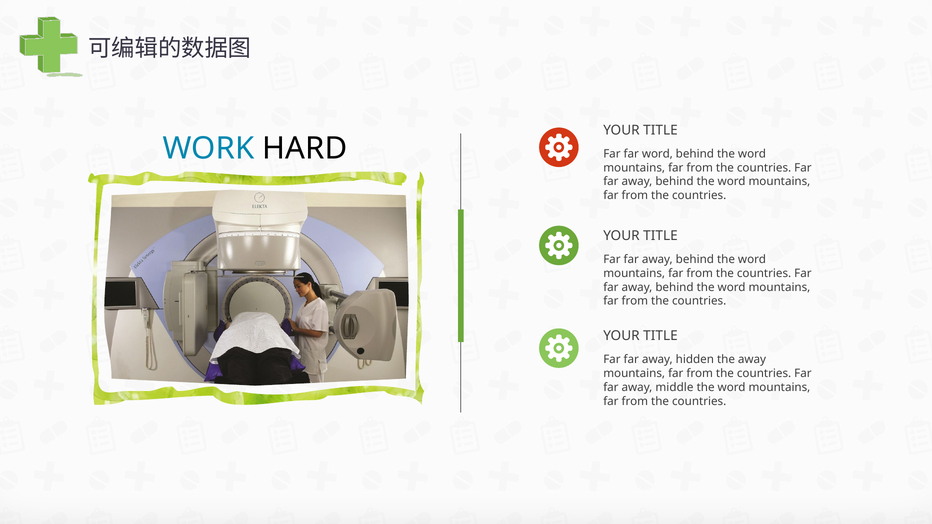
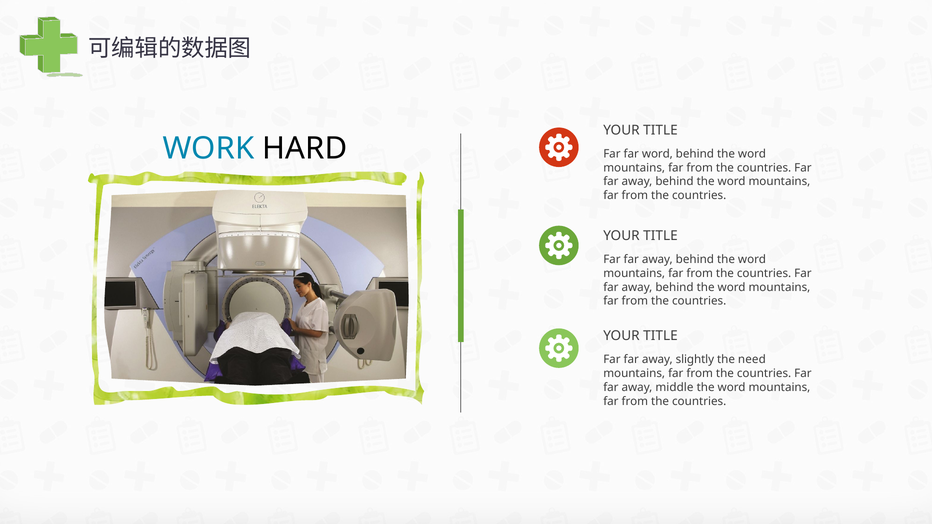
hidden: hidden -> slightly (695, 360)
the away: away -> need (752, 360)
